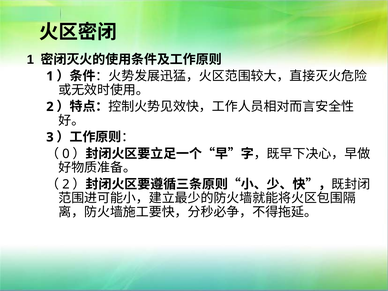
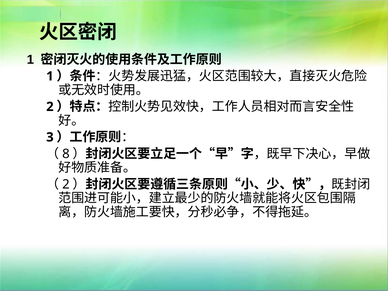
0: 0 -> 8 (66, 154)
